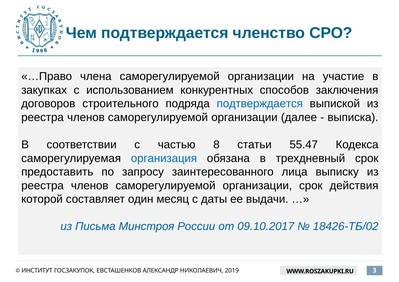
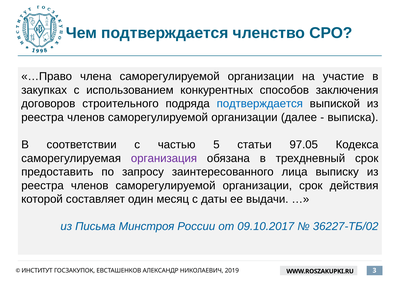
8: 8 -> 5 (216, 145)
55.47: 55.47 -> 97.05 (304, 145)
организация colour: blue -> purple (164, 158)
18426-ТБ/02: 18426-ТБ/02 -> 36227-ТБ/02 (346, 227)
